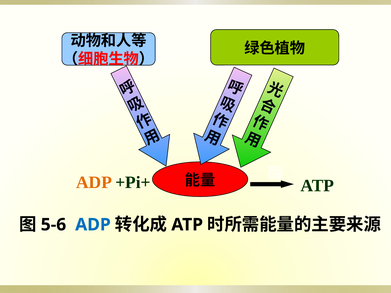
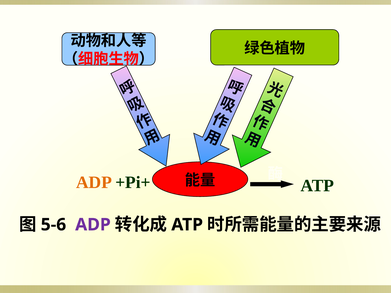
ADP colour: blue -> purple (93, 225)
